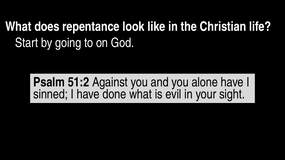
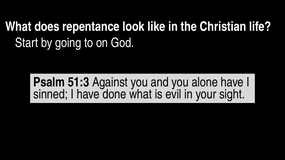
51:2: 51:2 -> 51:3 (79, 82)
